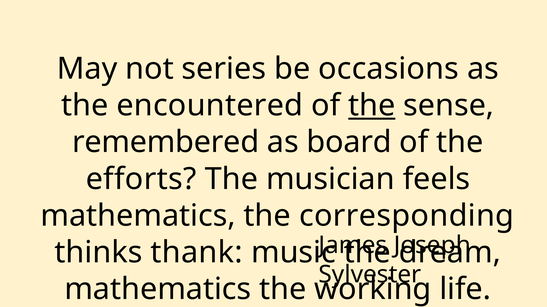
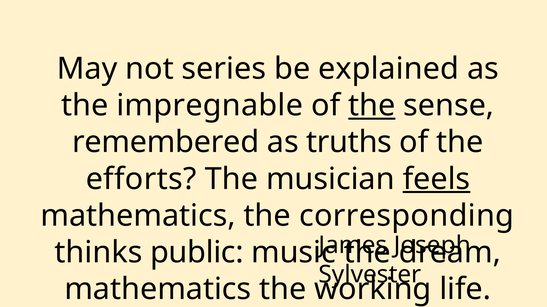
occasions: occasions -> explained (389, 69)
encountered: encountered -> impregnable (210, 106)
board: board -> truths (349, 143)
feels underline: none -> present (436, 179)
thank: thank -> public (197, 253)
